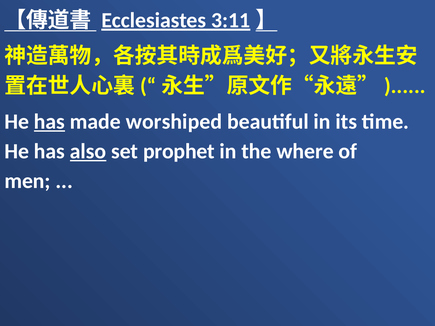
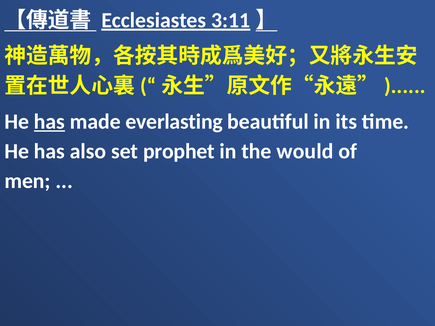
worshiped: worshiped -> everlasting (174, 122)
also underline: present -> none (88, 151)
where: where -> would (305, 151)
